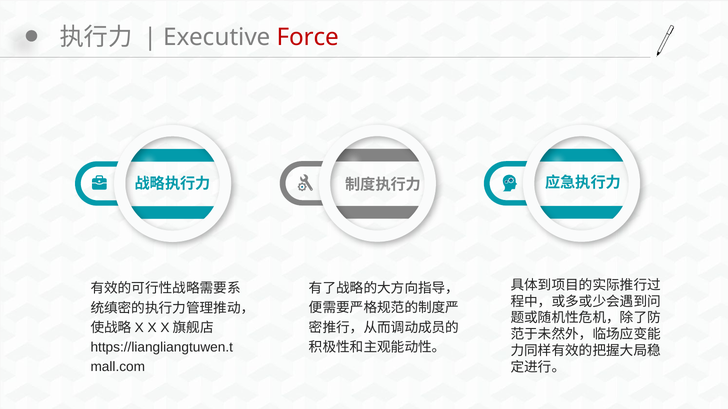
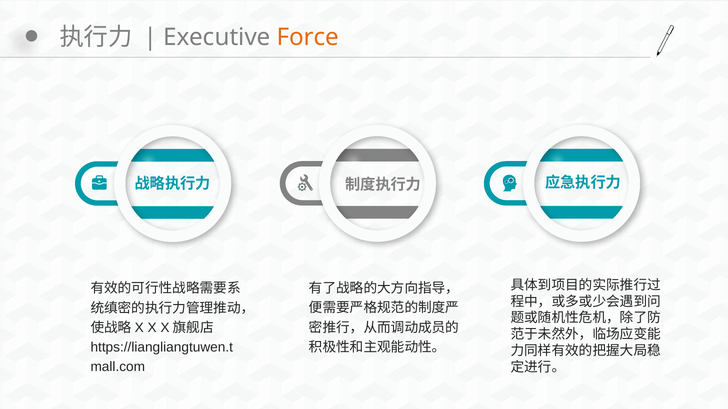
Force colour: red -> orange (308, 37)
